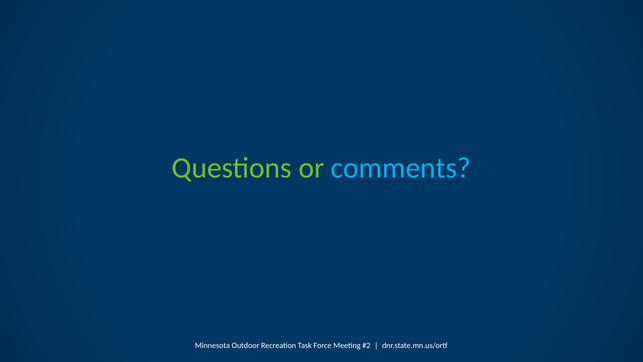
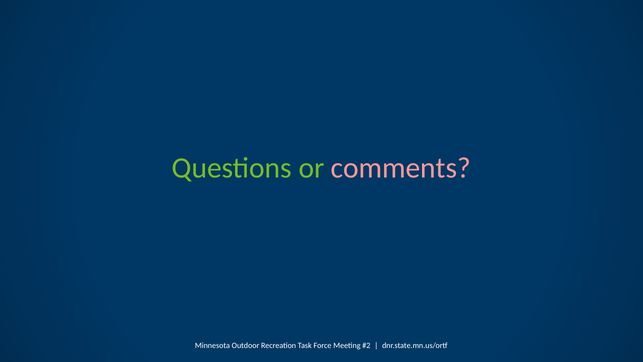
comments colour: light blue -> pink (401, 168)
